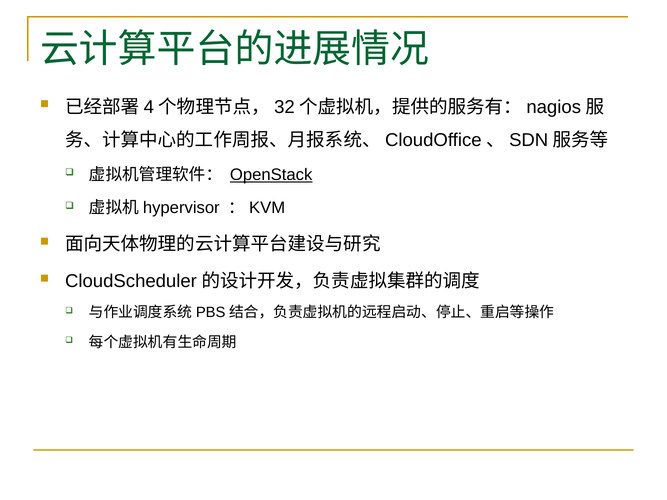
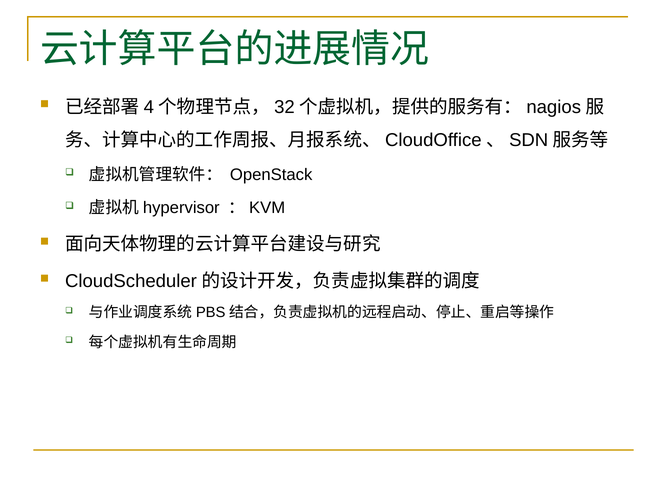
OpenStack underline: present -> none (271, 175)
